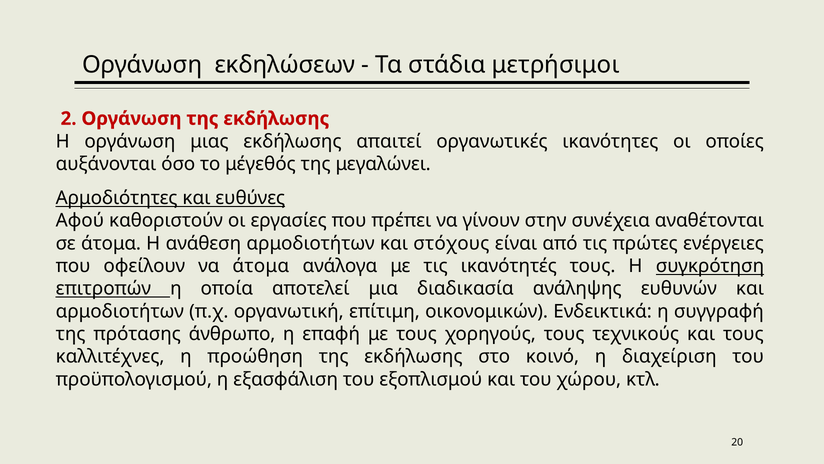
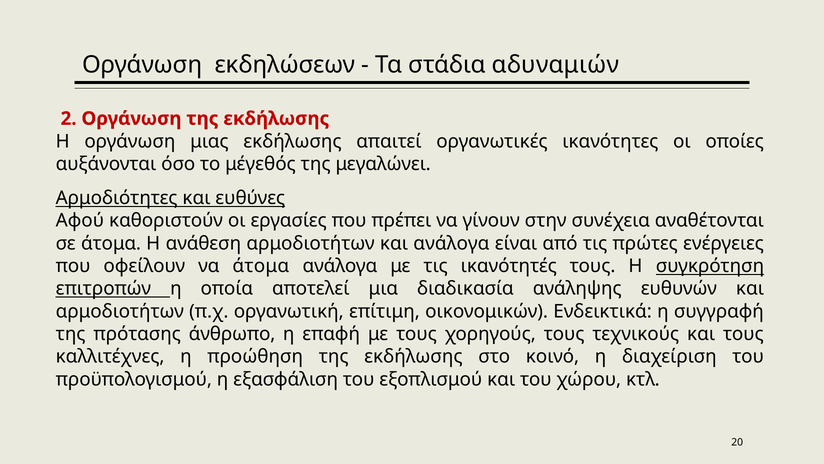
μετρήσιμοι: μετρήσιμοι -> αδυναμιών (556, 65)
και στόχους: στόχους -> ανάλογα (451, 243)
